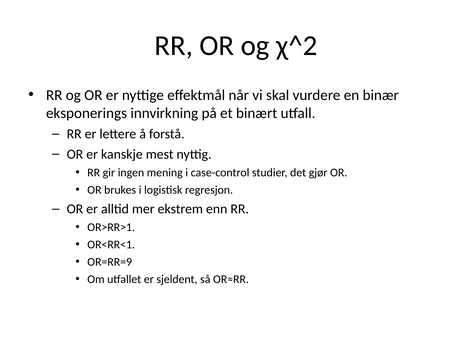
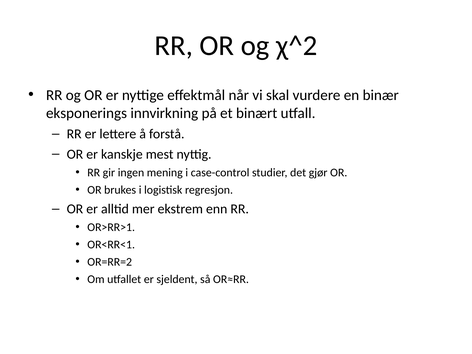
OR=RR=9: OR=RR=9 -> OR=RR=2 (110, 262)
